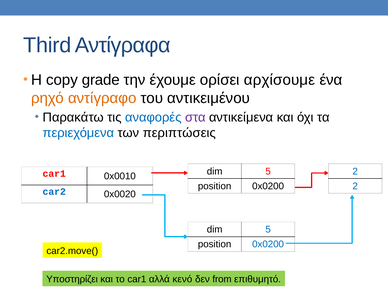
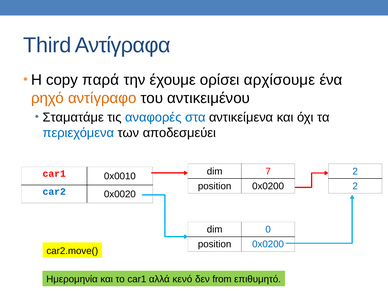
grade: grade -> παρά (101, 80)
Παρακάτω: Παρακάτω -> Σταματάμε (73, 117)
στα colour: purple -> blue (195, 117)
περιπτώσεις: περιπτώσεις -> αποδεσμεύει (179, 133)
5: 5 -> 7 (268, 171)
5: 5 -> 0 (268, 229)
Υποστηρίζει: Υποστηρίζει -> Ημερομηνία (72, 279)
